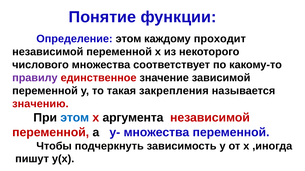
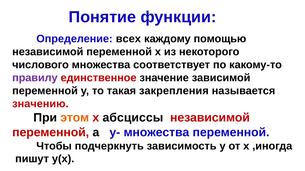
Определение этом: этом -> всех (128, 39)
проходит: проходит -> помощью (220, 39)
этом colour: blue -> orange (75, 118)
аргумента: аргумента -> абсциссы (133, 118)
